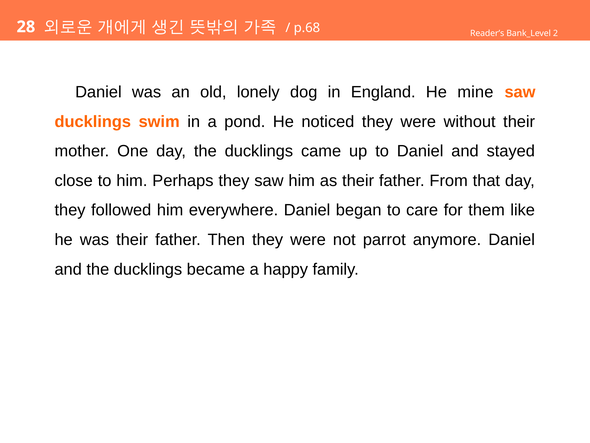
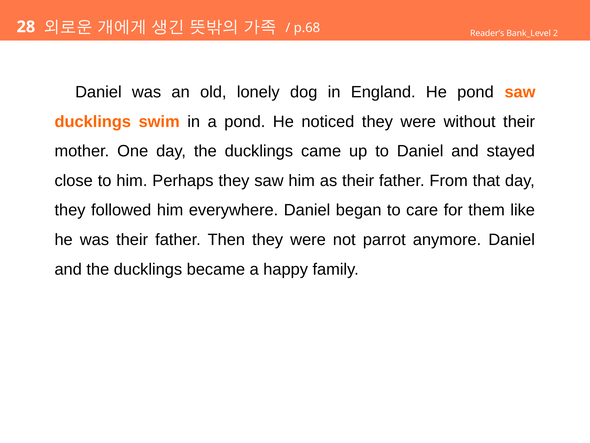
He mine: mine -> pond (475, 92)
